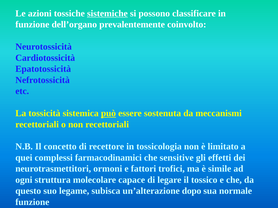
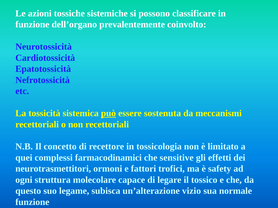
sistemiche underline: present -> none (107, 13)
simile: simile -> safety (220, 169)
dopo: dopo -> vizio (191, 191)
